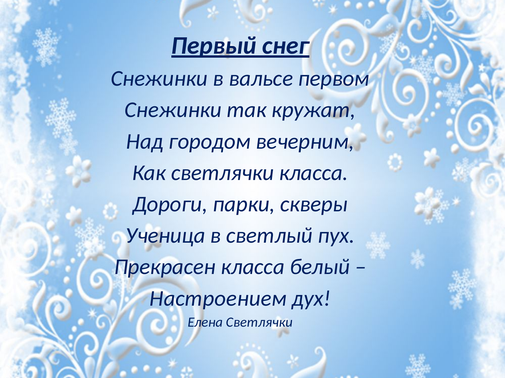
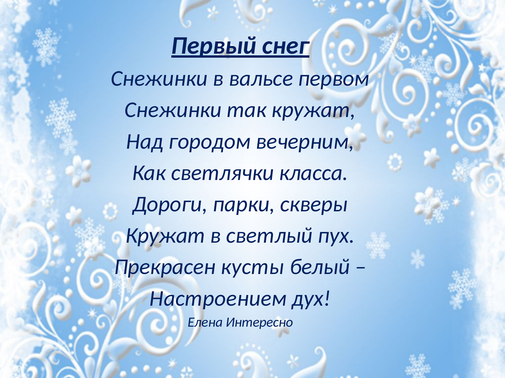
Ученица: Ученица -> Кружат (165, 236)
Прекрасен класса: класса -> кусты (253, 267)
Елена Светлячки: Светлячки -> Интересно (259, 323)
